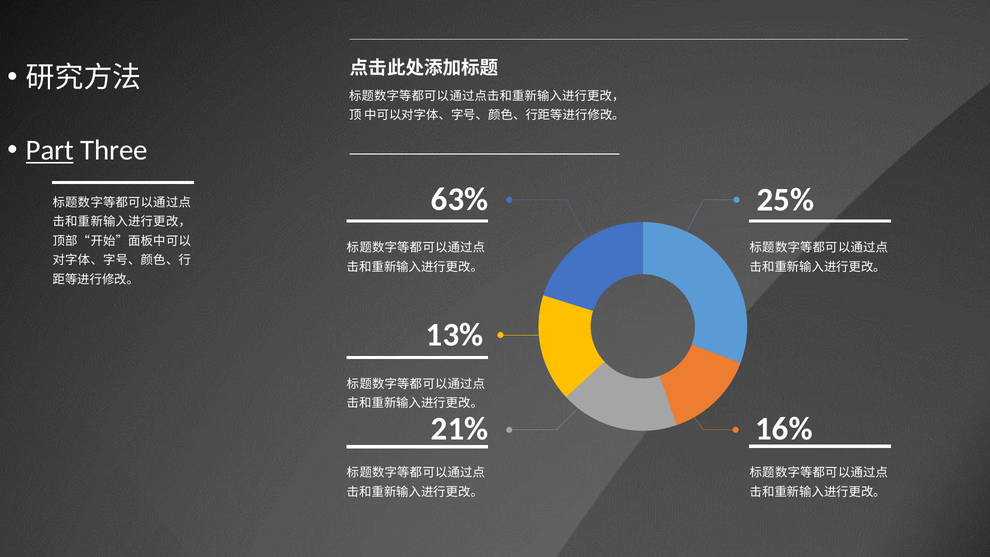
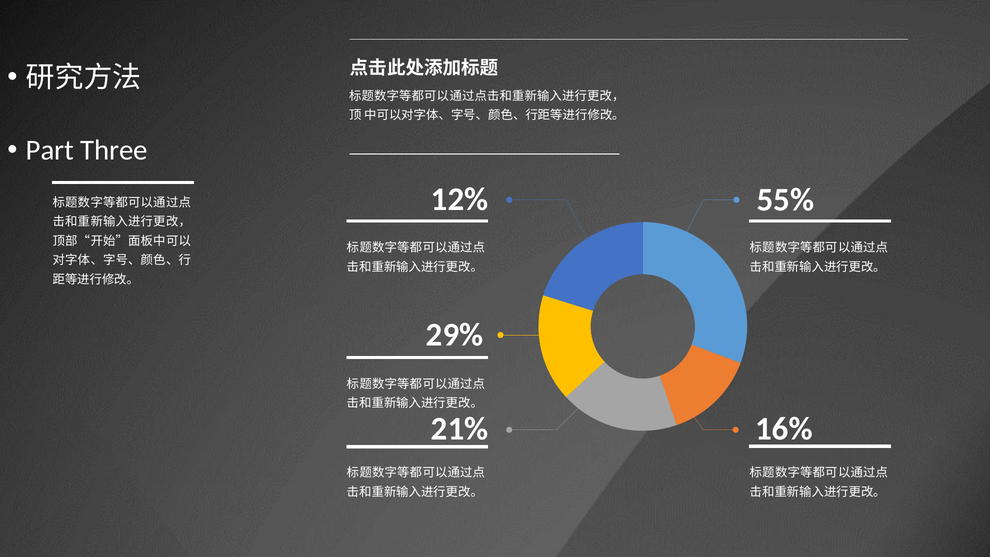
Part underline: present -> none (50, 150)
63%: 63% -> 12% (460, 199)
25%: 25% -> 55% (785, 200)
13%: 13% -> 29% (455, 335)
